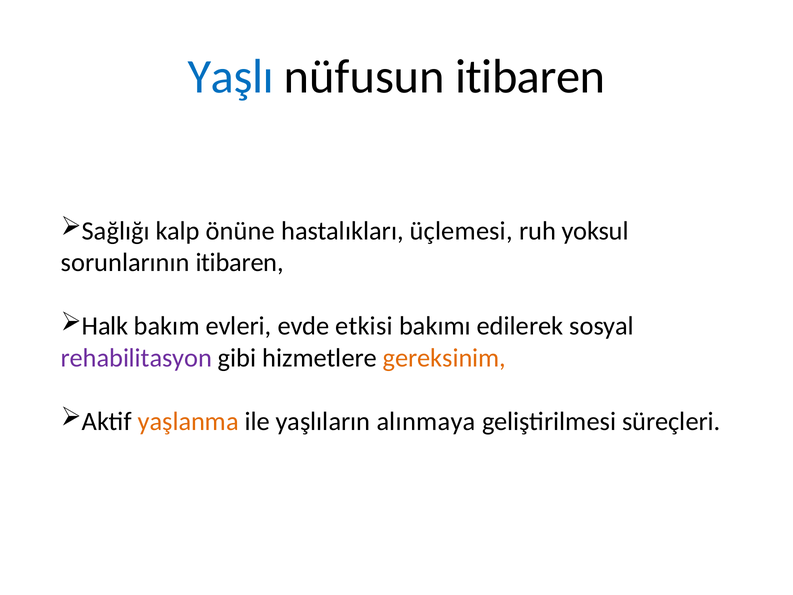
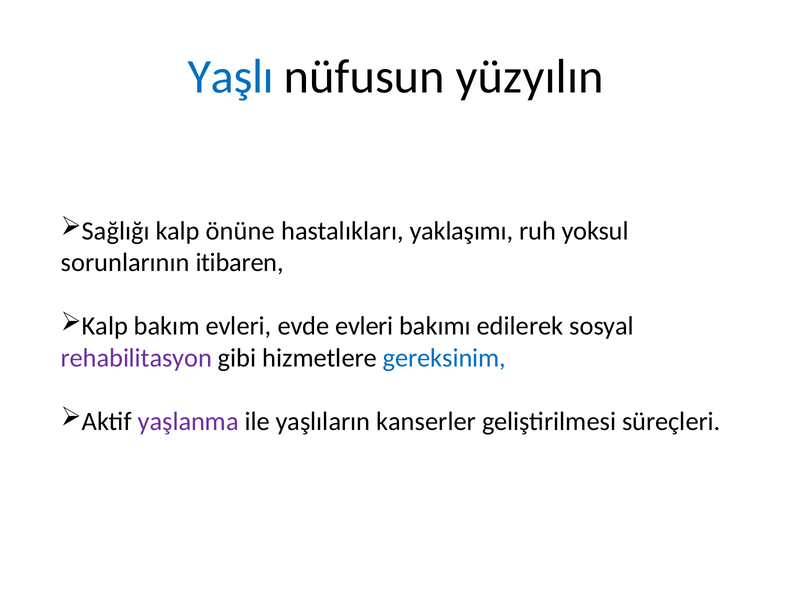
nüfusun itibaren: itibaren -> yüzyılın (530, 77)
üçlemesi: üçlemesi -> yaklaşımı (461, 231)
Halk: Halk -> Kalp (105, 326)
evde etkisi: etkisi -> evleri (364, 326)
gereksinim colour: orange -> blue (444, 358)
yaşlanma colour: orange -> purple (188, 421)
alınmaya: alınmaya -> kanserler (426, 421)
